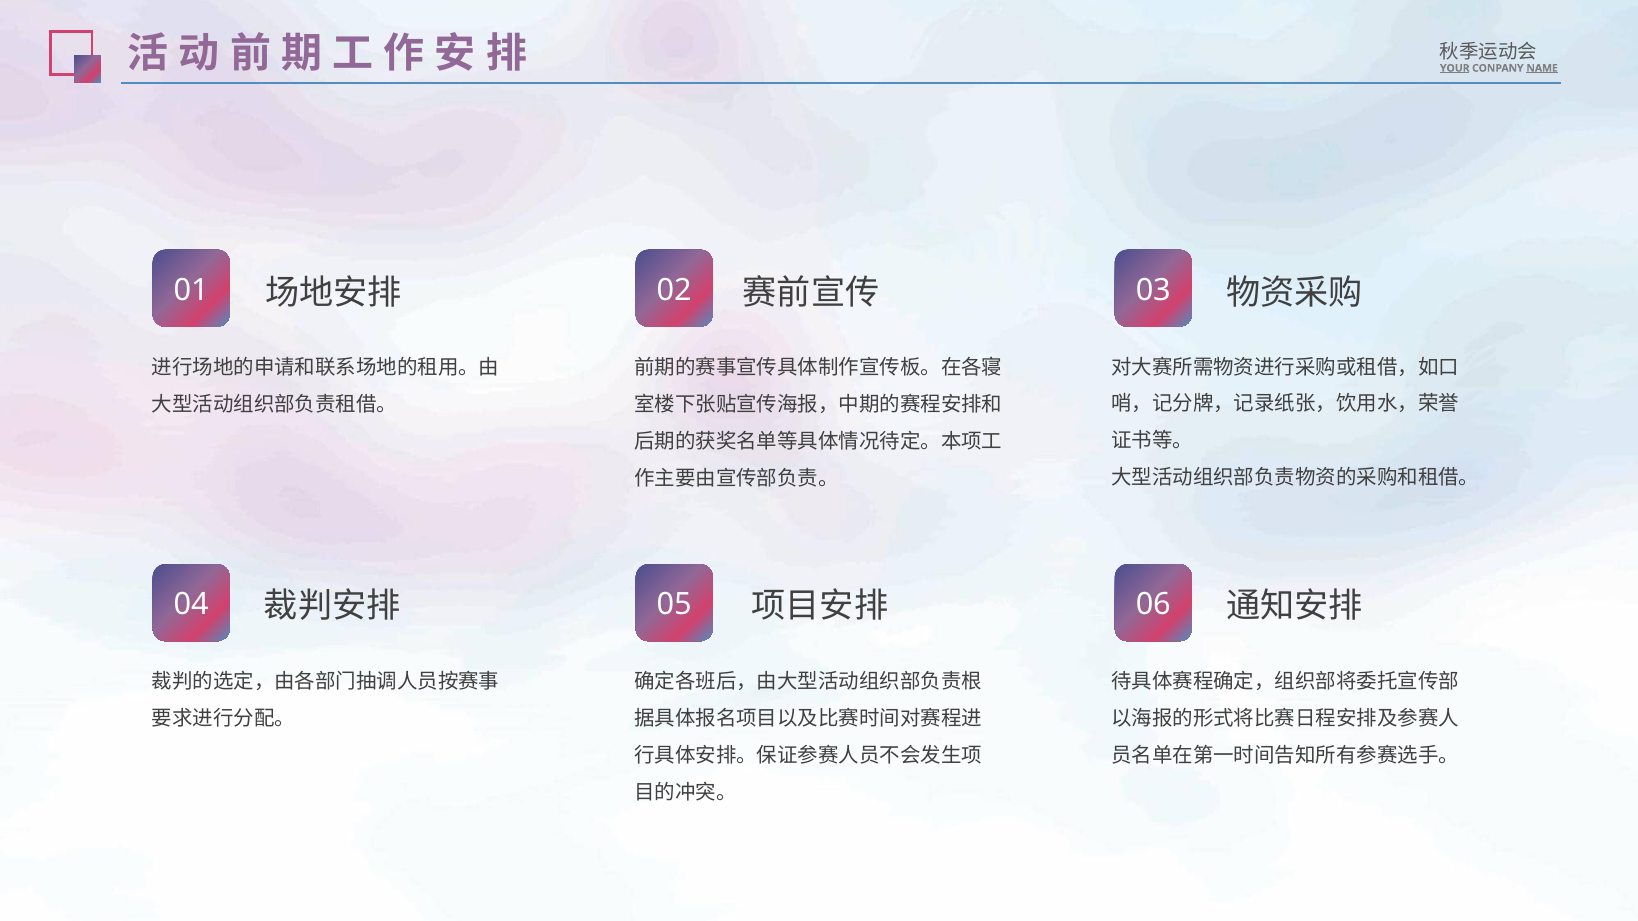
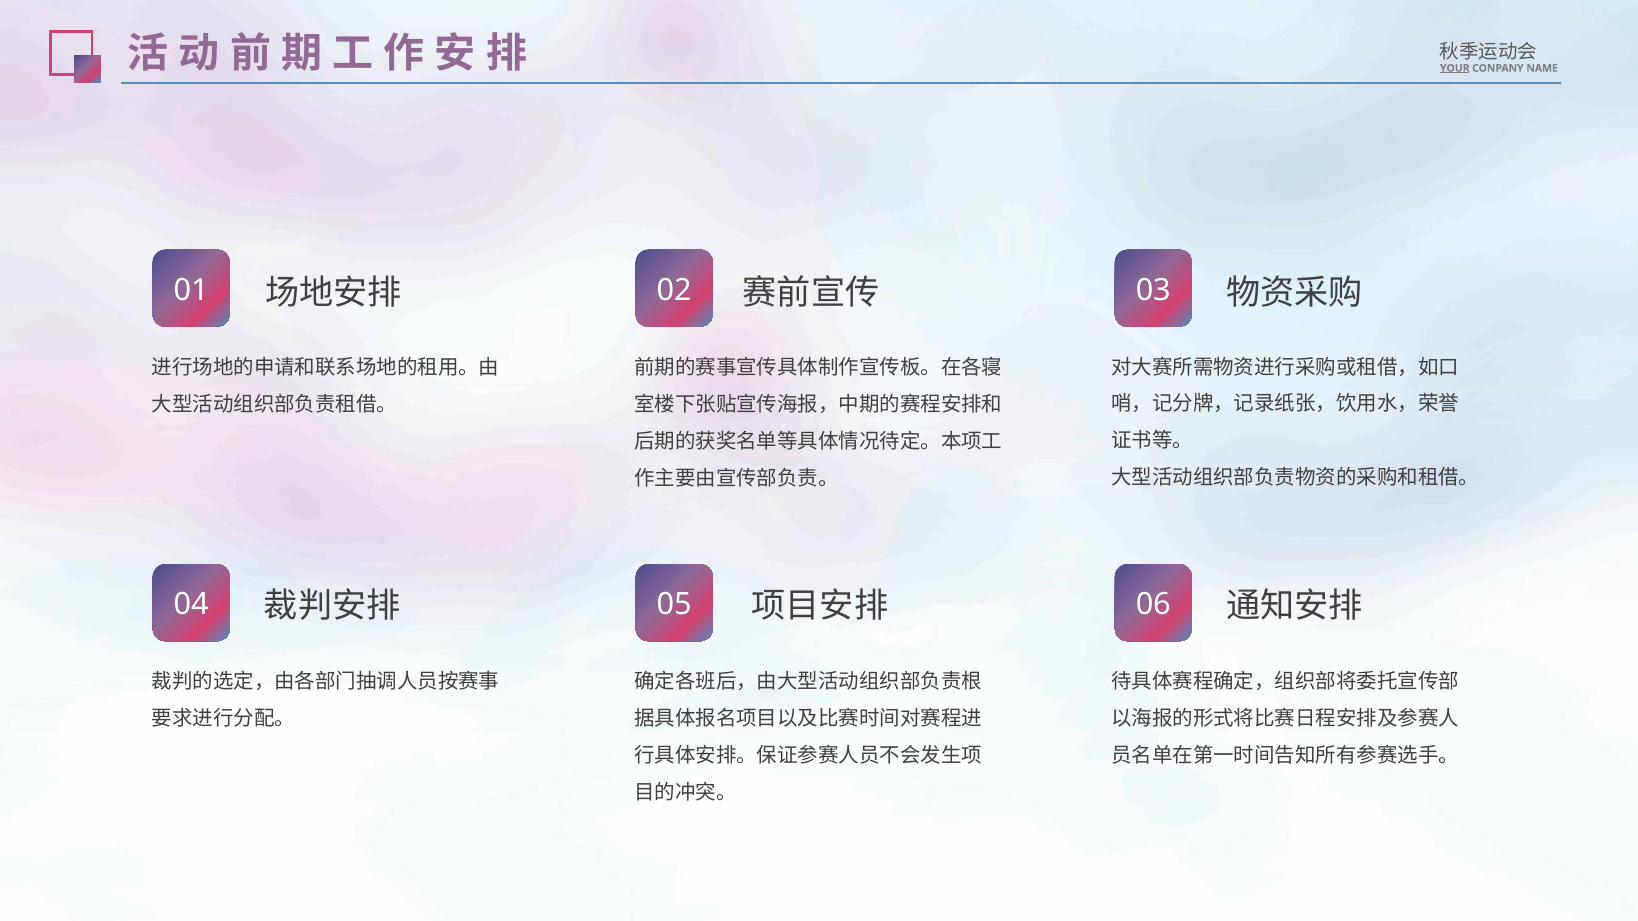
NAME underline: present -> none (1542, 68)
